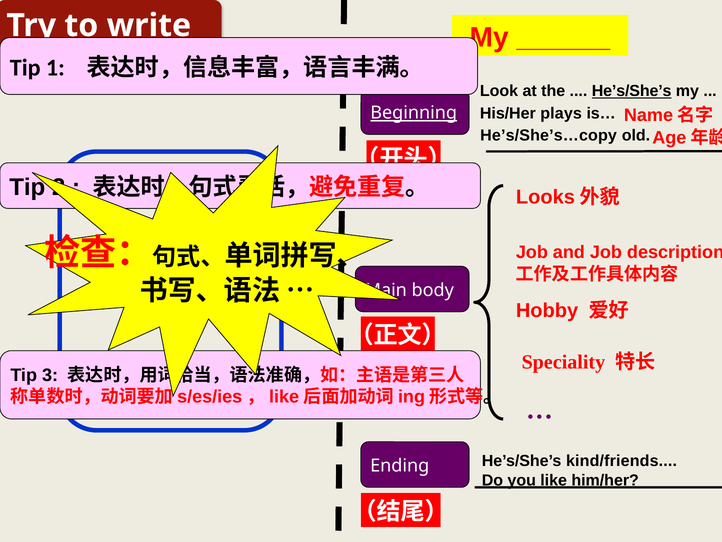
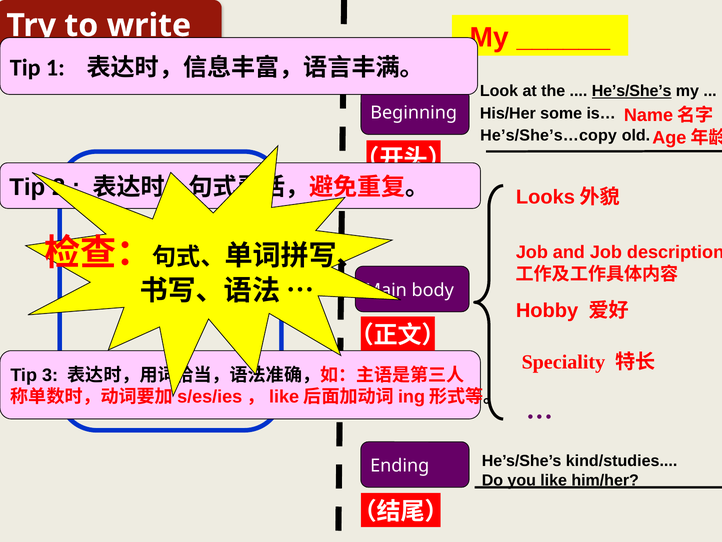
plays: plays -> some (561, 113)
Beginning underline: present -> none (414, 113)
kind/friends: kind/friends -> kind/studies (622, 461)
